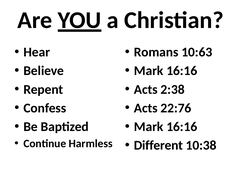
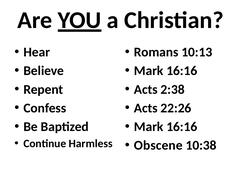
10:63: 10:63 -> 10:13 (197, 52)
22:76: 22:76 -> 22:26 (176, 109)
Different: Different -> Obscene (158, 146)
